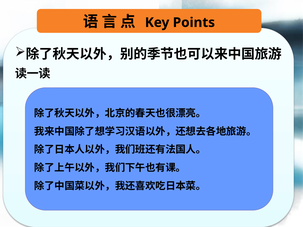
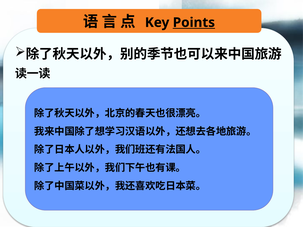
Points underline: none -> present (194, 23)
